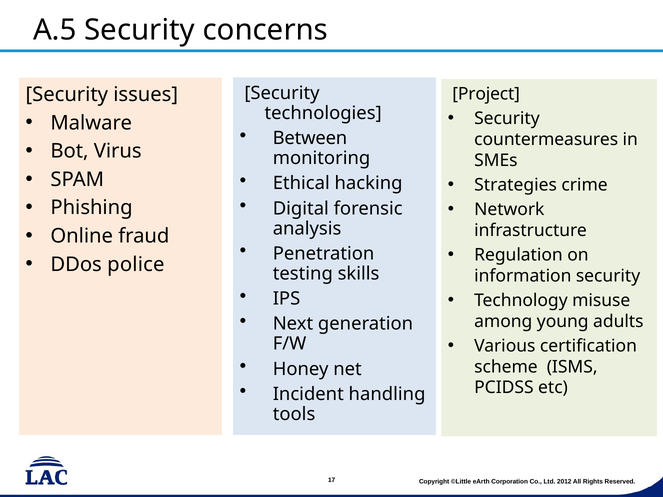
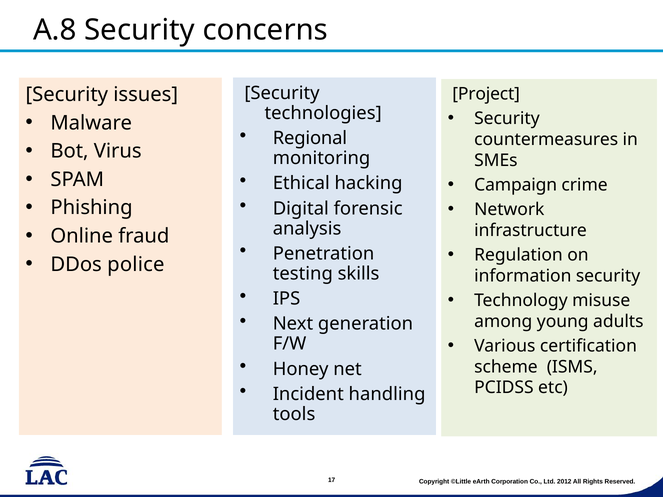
A.5: A.5 -> A.8 (55, 30)
Between: Between -> Regional (310, 138)
Strategies: Strategies -> Campaign (516, 185)
